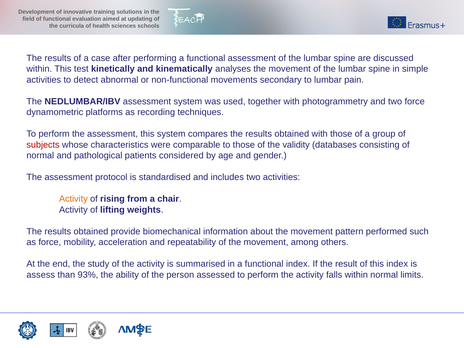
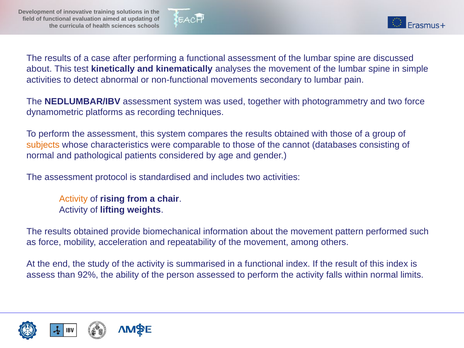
within: within -> about (39, 69)
subjects colour: red -> orange (43, 145)
validity: validity -> cannot (296, 145)
93%: 93% -> 92% (88, 275)
